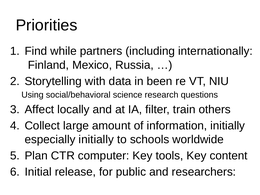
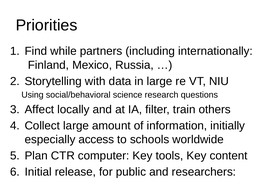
in been: been -> large (160, 81)
especially initially: initially -> access (96, 140)
